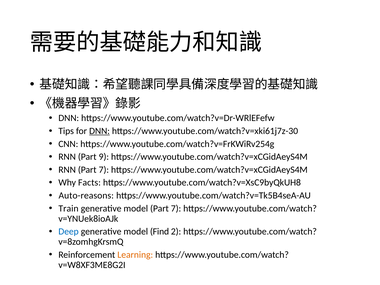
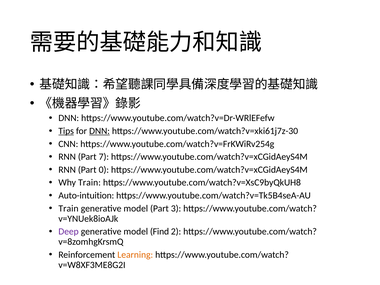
Tips underline: none -> present (66, 131)
9: 9 -> 7 (104, 157)
RNN Part 7: 7 -> 0 (104, 170)
Why Facts: Facts -> Train (89, 183)
Auto-reasons: Auto-reasons -> Auto-intuition (86, 195)
model Part 7: 7 -> 3 (176, 208)
Deep colour: blue -> purple (69, 232)
